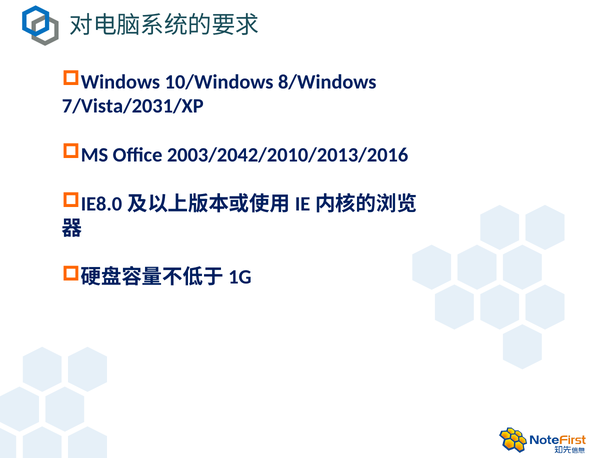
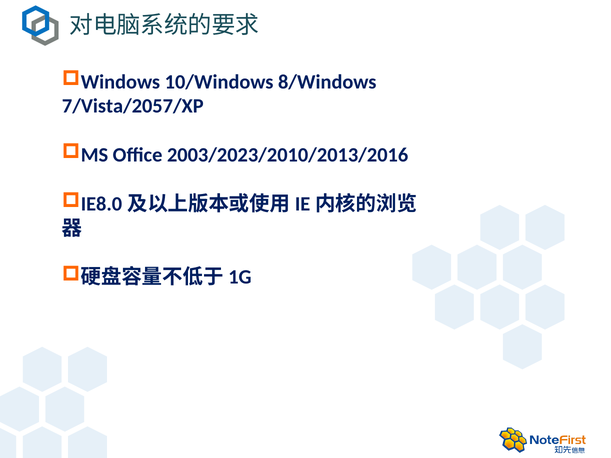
7/Vista/2031/XP: 7/Vista/2031/XP -> 7/Vista/2057/XP (133, 106)
2003/2042/2010/2013/2016: 2003/2042/2010/2013/2016 -> 2003/2023/2010/2013/2016 (288, 155)
